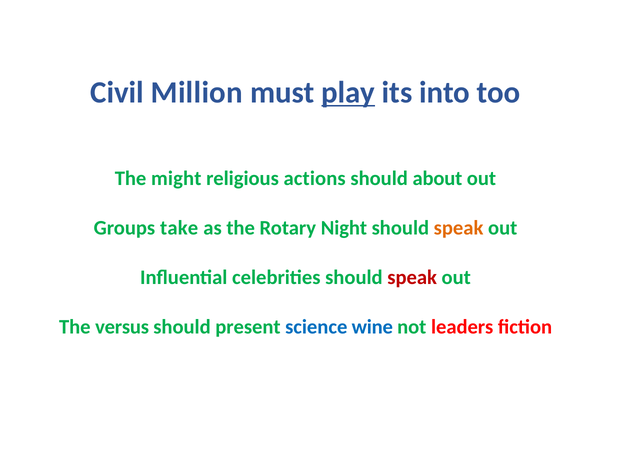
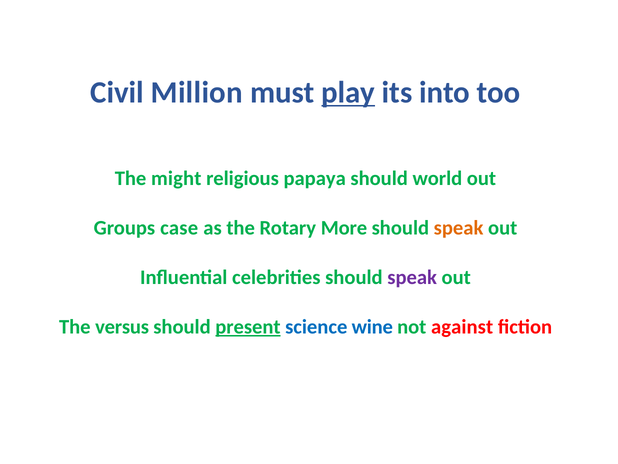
actions: actions -> papaya (315, 178)
about: about -> world (437, 178)
take: take -> case (179, 228)
Night: Night -> More (344, 228)
speak colour: red -> purple (412, 277)
present underline: none -> present (248, 327)
leaders: leaders -> against (462, 327)
